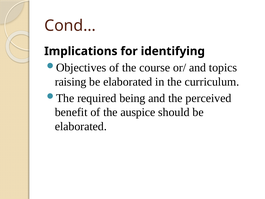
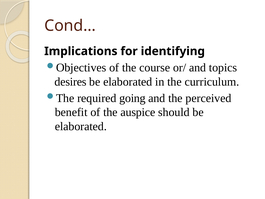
raising: raising -> desires (71, 82)
being: being -> going (132, 98)
